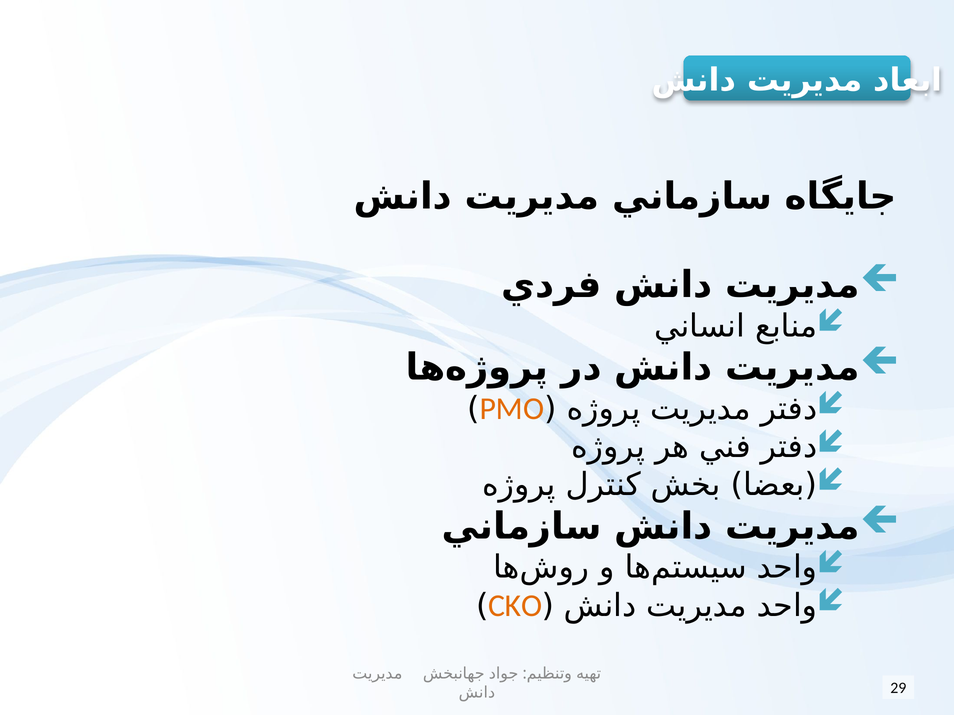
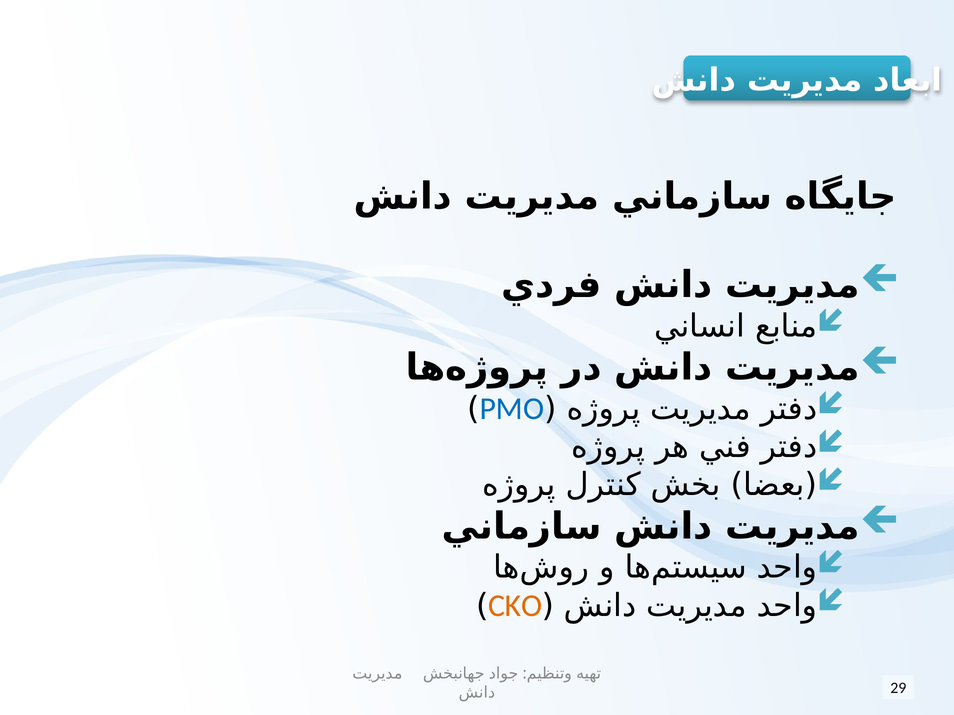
PMO colour: orange -> blue (512, 409)
